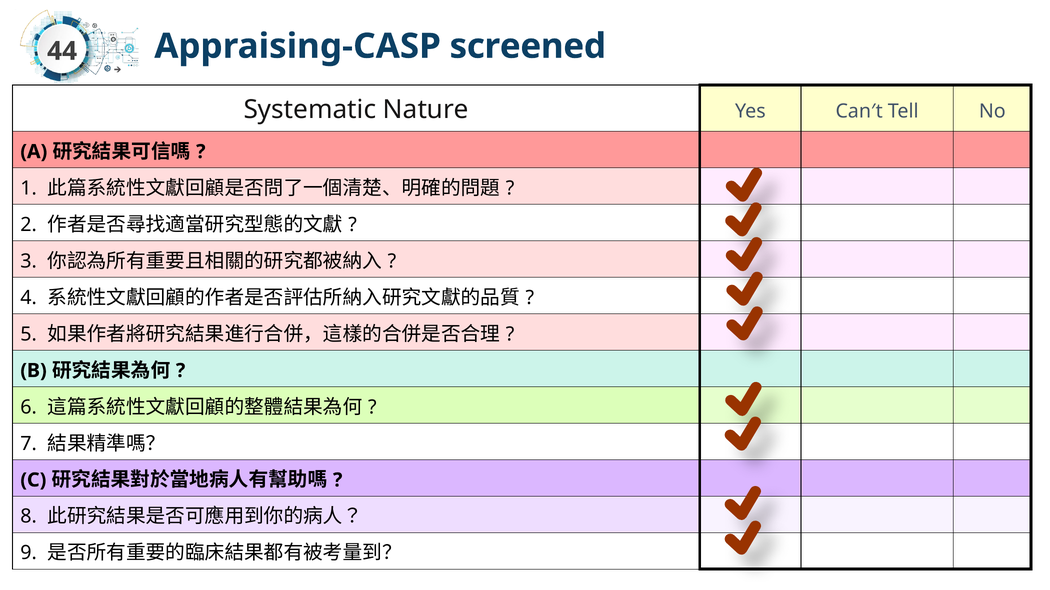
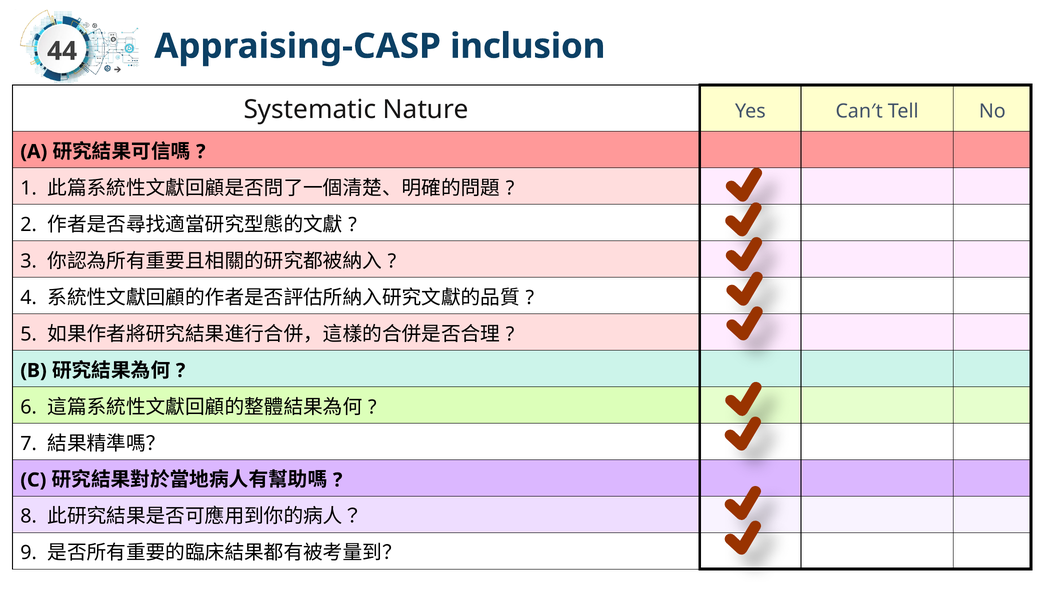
screened: screened -> inclusion (528, 46)
